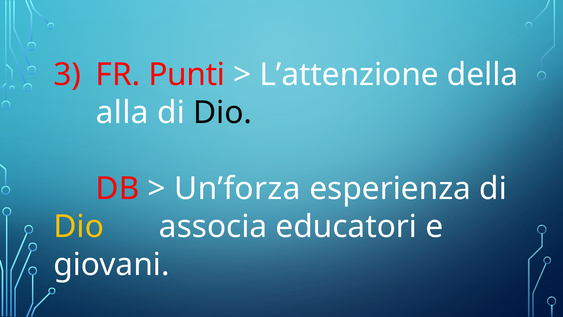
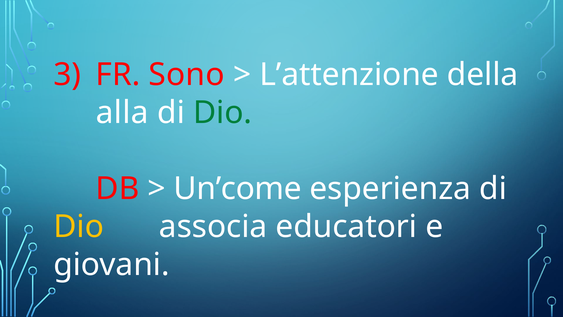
Punti: Punti -> Sono (186, 75)
Dio colour: black -> green (223, 113)
Un’forza: Un’forza -> Un’come (238, 189)
